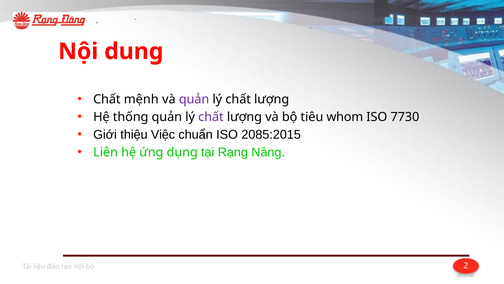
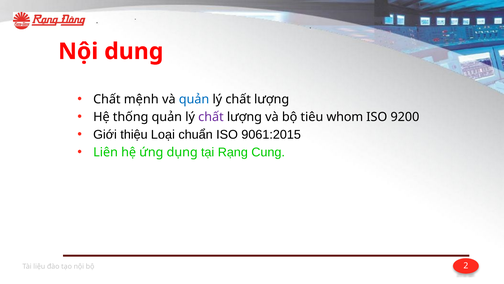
quản colour: purple -> blue (194, 99)
7730: 7730 -> 9200 (405, 117)
Việc: Việc -> Loại (163, 134)
2085:2015: 2085:2015 -> 9061:2015 (271, 134)
Nâng: Nâng -> Cung (268, 152)
